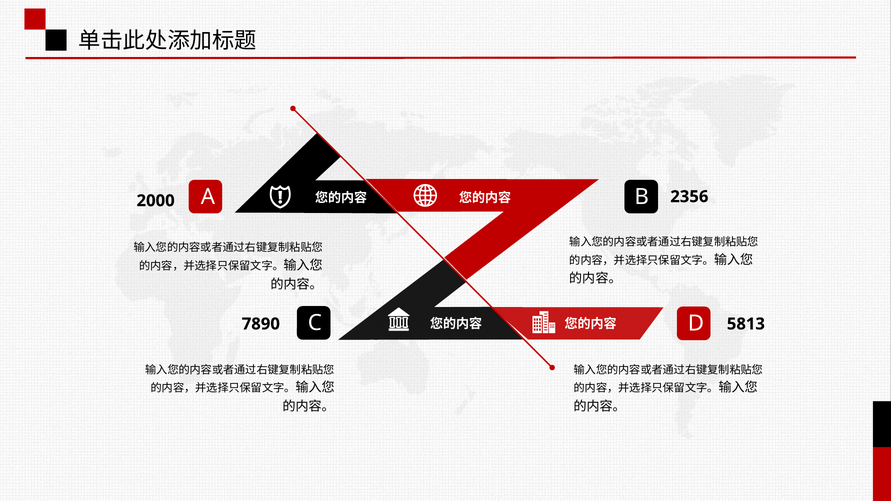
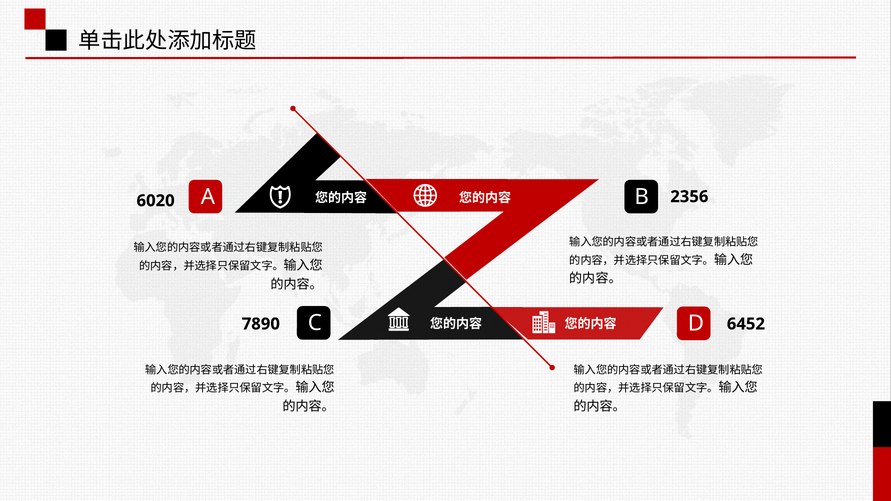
2000: 2000 -> 6020 (156, 201)
5813: 5813 -> 6452 (746, 324)
